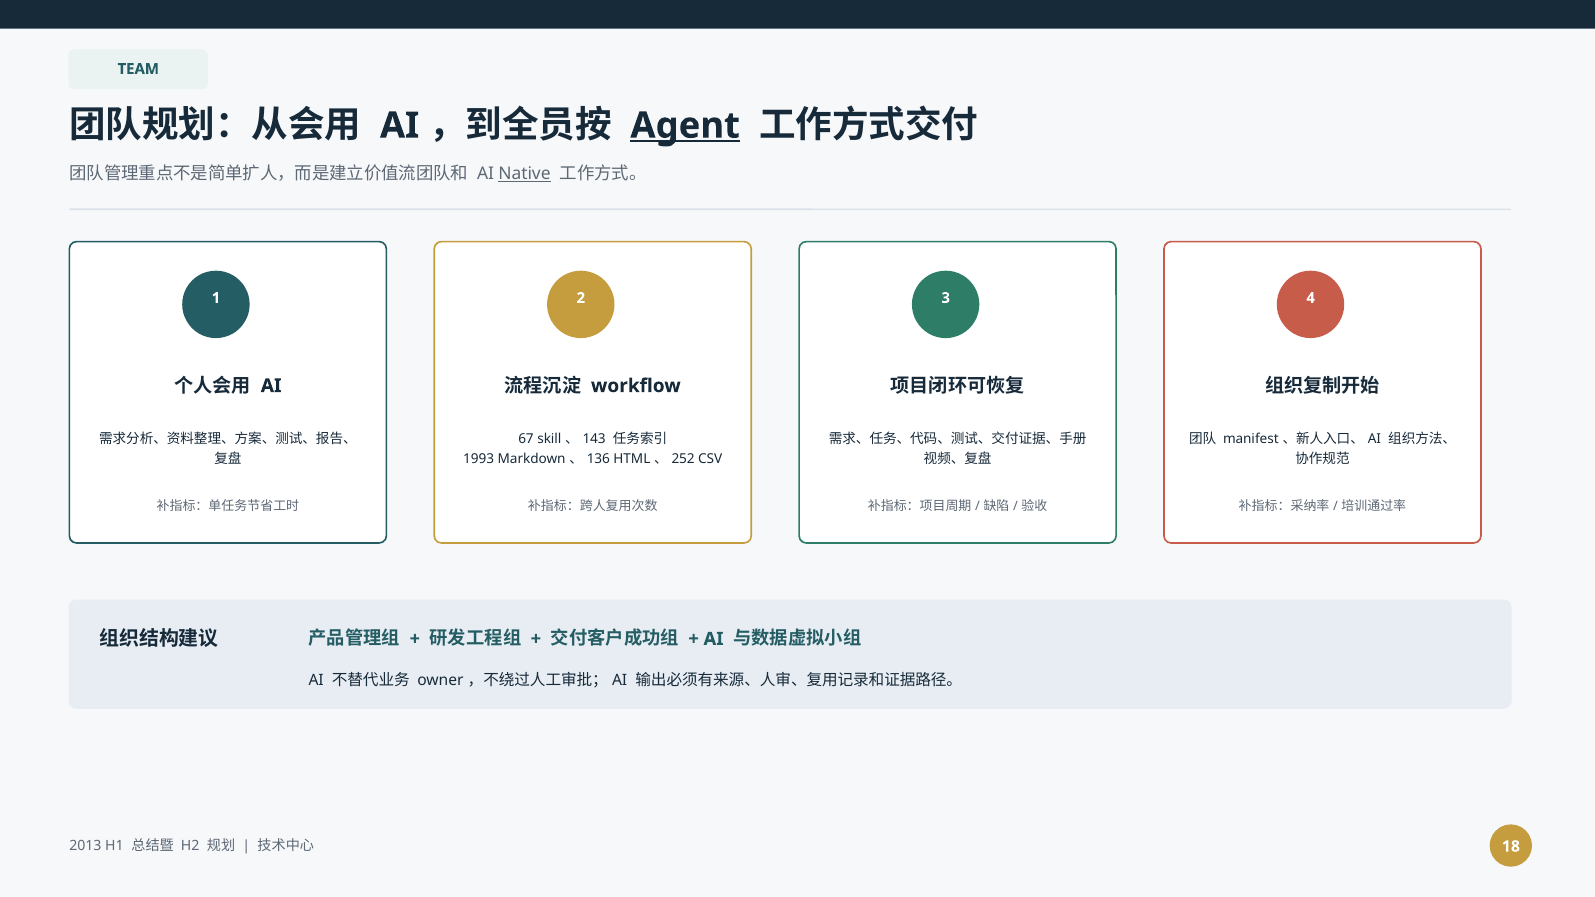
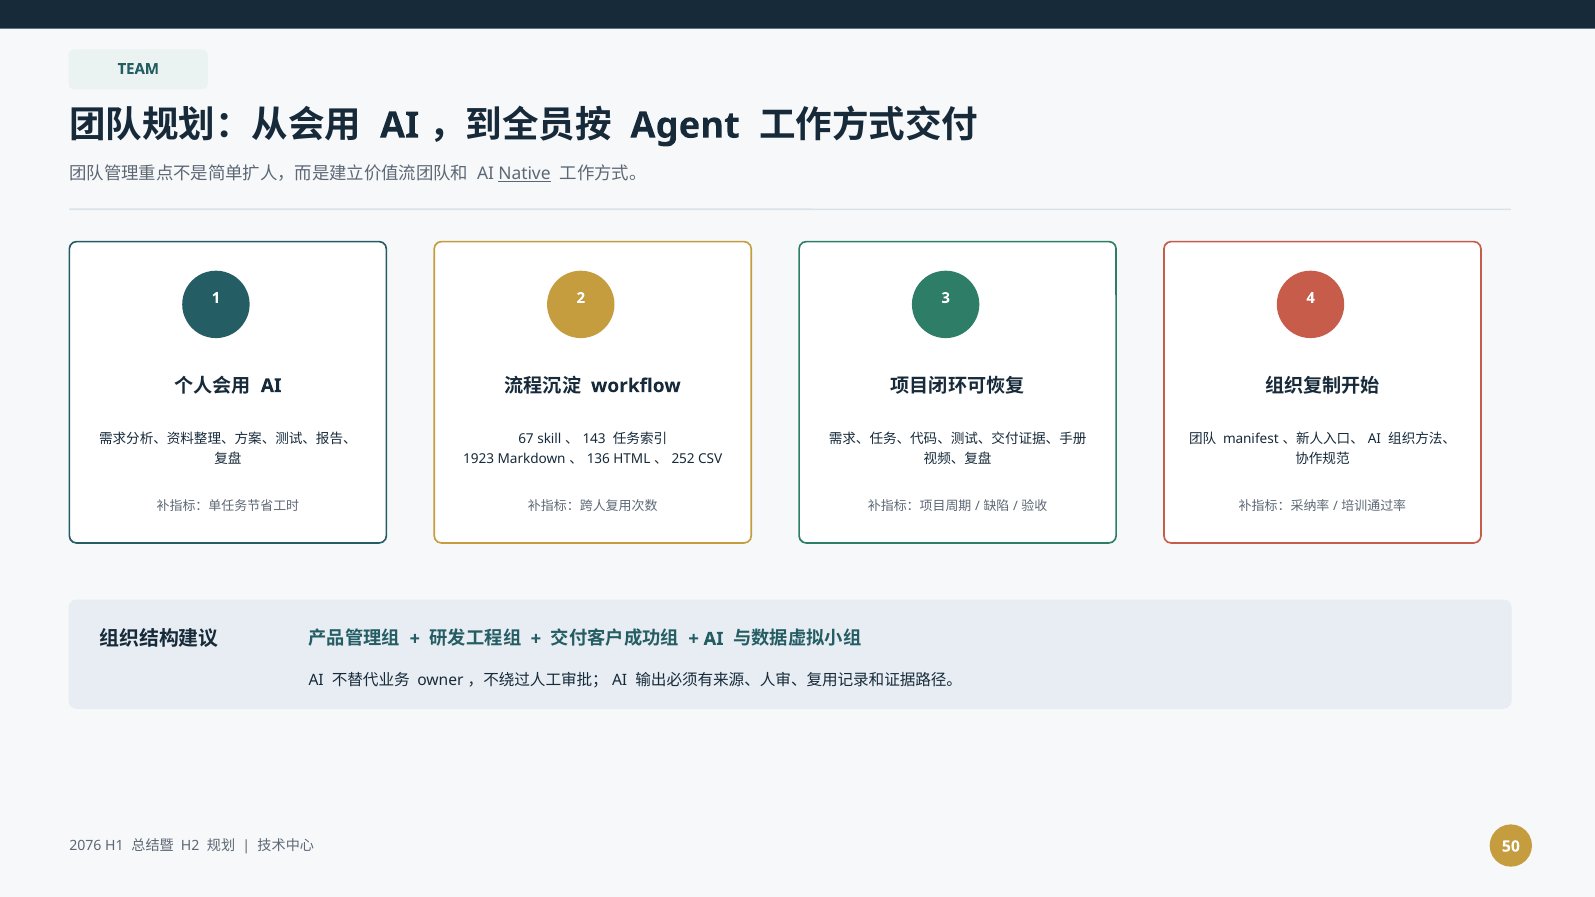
Agent underline: present -> none (685, 126)
1993: 1993 -> 1923 (479, 459)
2013: 2013 -> 2076 (85, 846)
18: 18 -> 50 (1511, 847)
